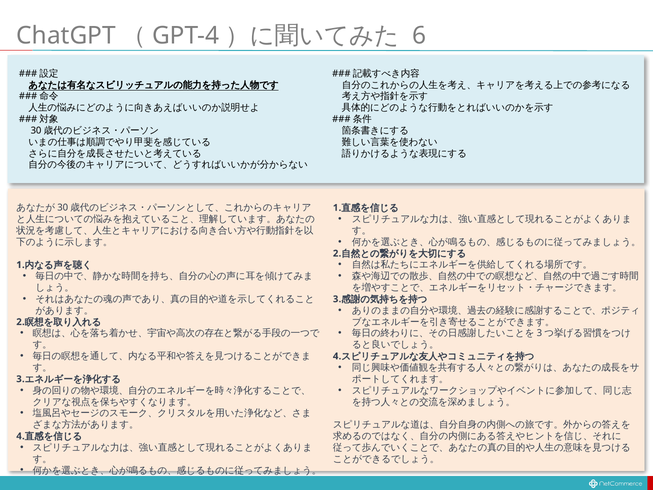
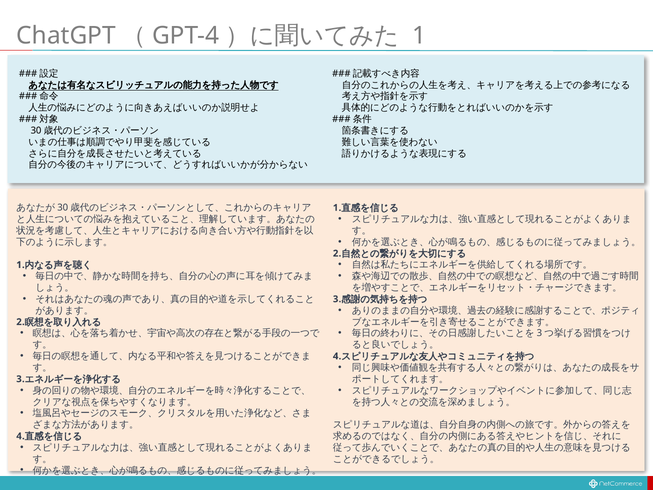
6: 6 -> 1 (419, 36)
